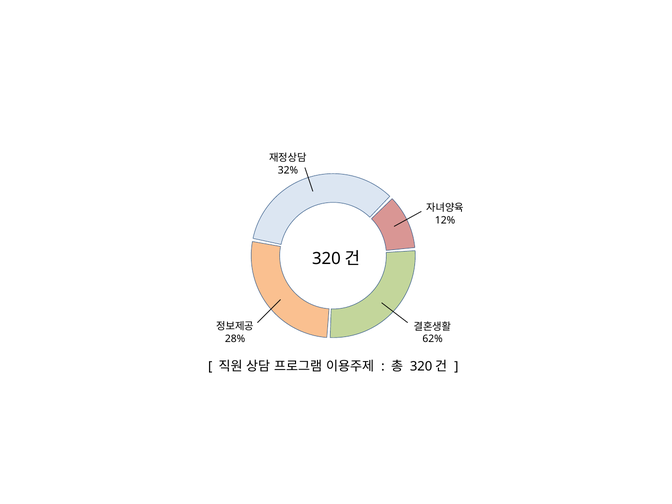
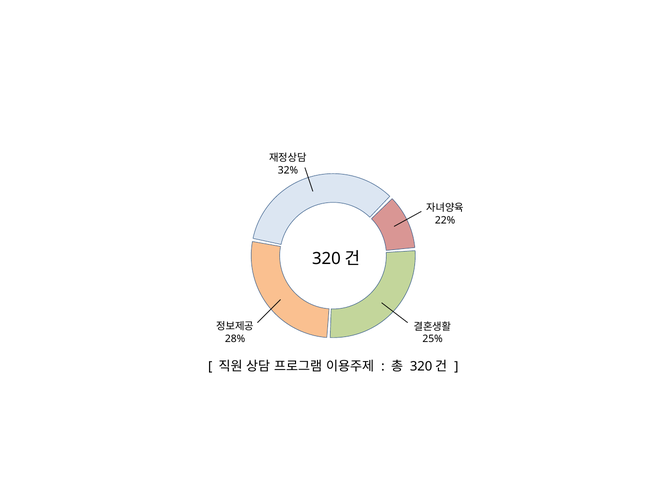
12%: 12% -> 22% (445, 220)
62%: 62% -> 25% (433, 339)
